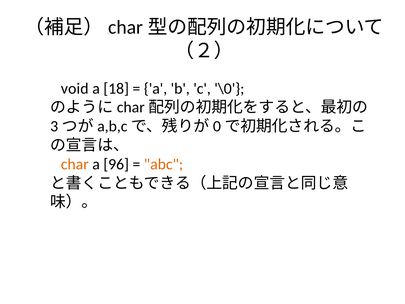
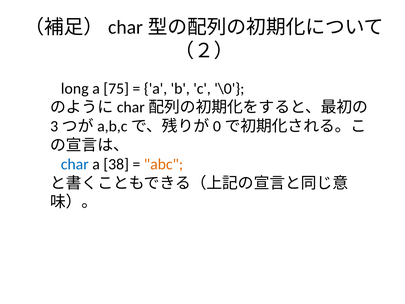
void: void -> long (75, 88)
18: 18 -> 75 (116, 88)
char colour: orange -> blue (75, 164)
96: 96 -> 38 (116, 164)
